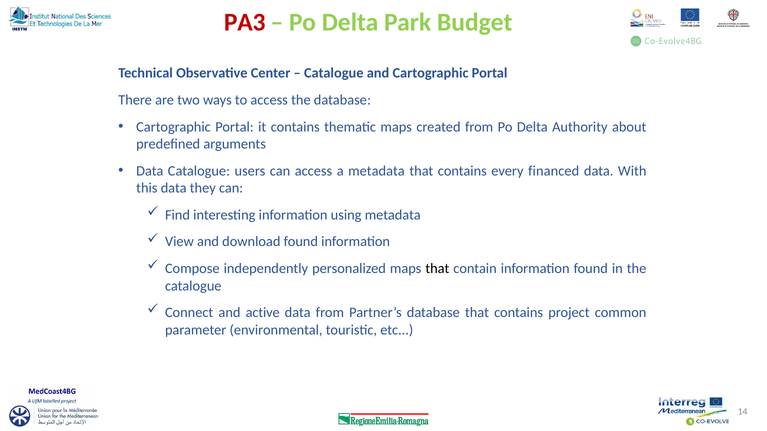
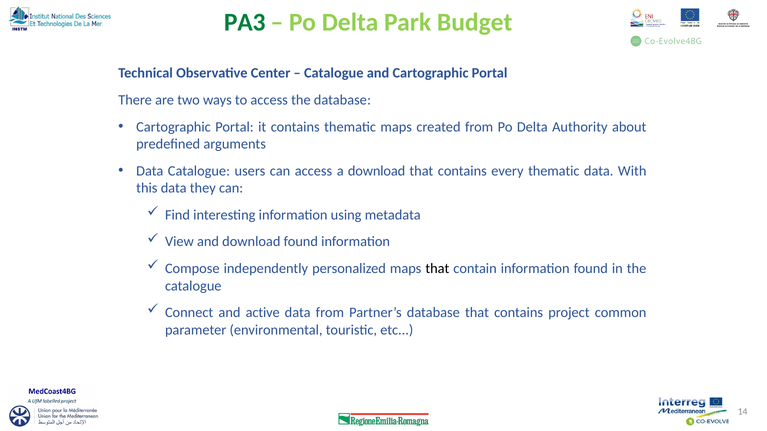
PA3 colour: red -> green (245, 22)
a metadata: metadata -> download (377, 171)
every financed: financed -> thematic (554, 171)
